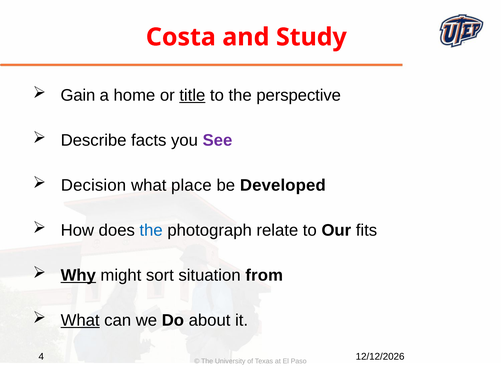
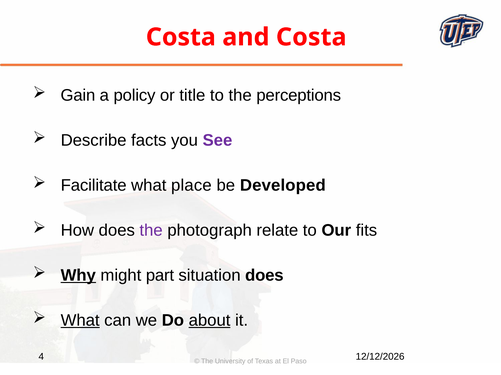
and Study: Study -> Costa (311, 37)
home: home -> policy (134, 96)
title underline: present -> none (192, 96)
perspective: perspective -> perceptions (299, 96)
Decision: Decision -> Facilitate (94, 186)
the colour: blue -> purple (151, 231)
sort: sort -> part (160, 276)
situation from: from -> does (264, 276)
about underline: none -> present (210, 321)
